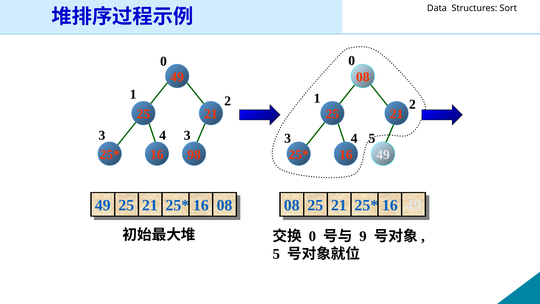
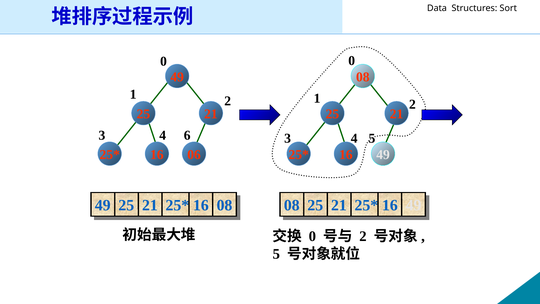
3 4 3: 3 -> 6 (187, 135)
98: 98 -> 06 (194, 154)
9: 9 -> 2 (363, 236)
